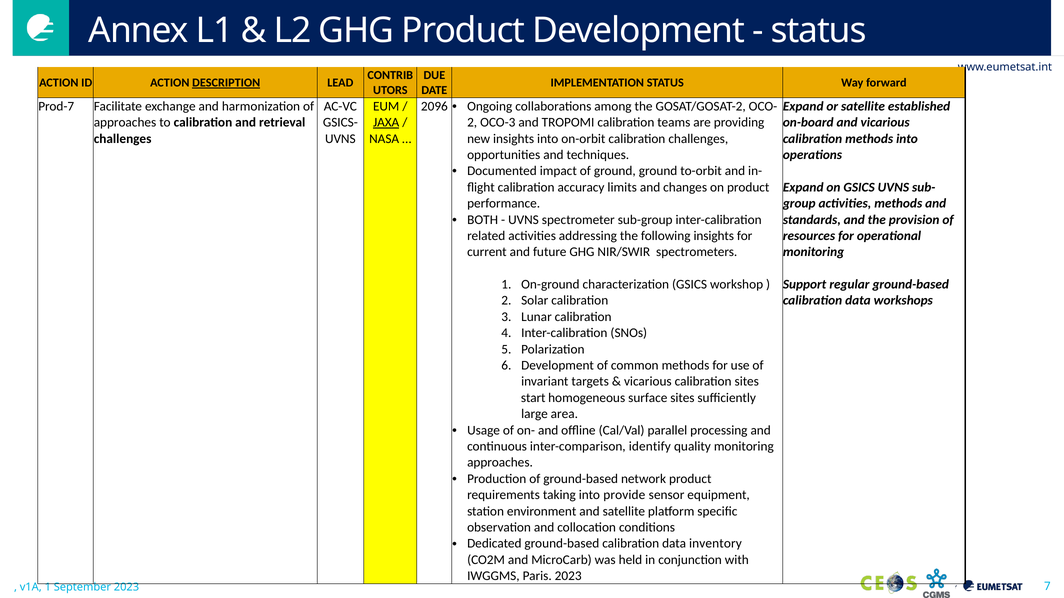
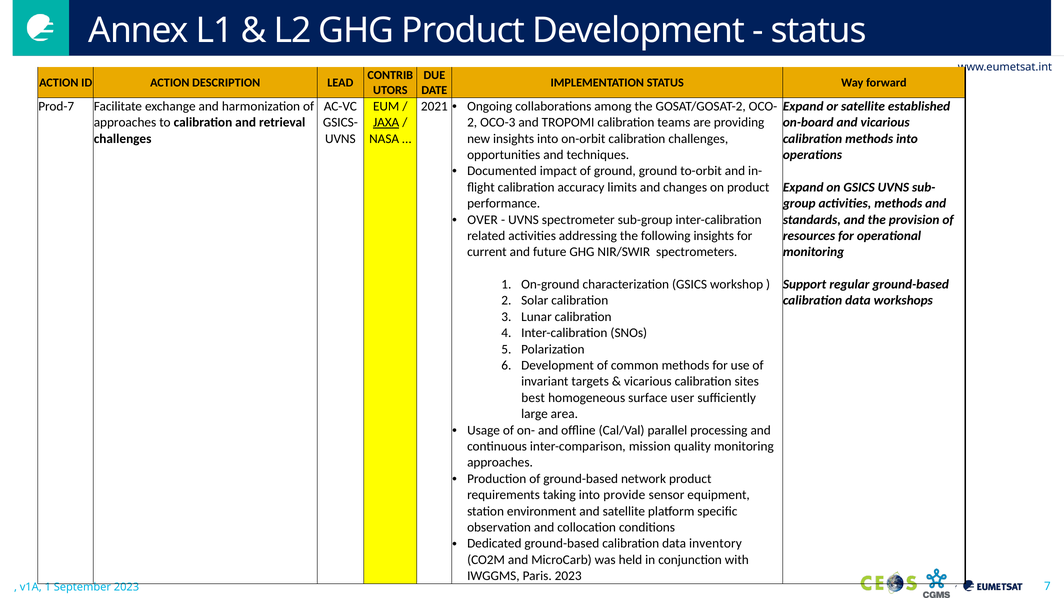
DESCRIPTION underline: present -> none (226, 83)
2096: 2096 -> 2021 (434, 106)
BOTH: BOTH -> OVER (483, 220)
start: start -> best (533, 398)
surface sites: sites -> user (682, 398)
identify: identify -> mission (650, 447)
